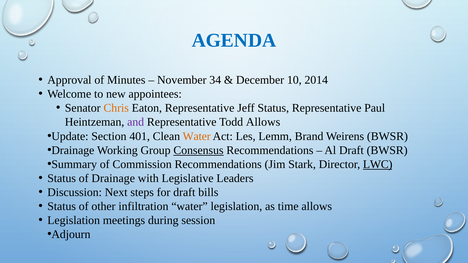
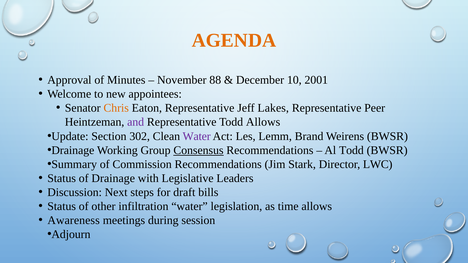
AGENDA colour: blue -> orange (234, 40)
34: 34 -> 88 (215, 80)
2014: 2014 -> 2001 (316, 80)
Jeff Status: Status -> Lakes (273, 108)
Paul: Paul -> Peer (375, 108)
401: 401 -> 302 (140, 136)
Water colour: orange -> purple (197, 136)
Al Draft: Draft -> Todd (351, 150)
LWC underline: present -> none (378, 164)
Legislation: Legislation -> Awareness (74, 221)
